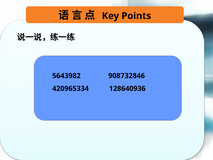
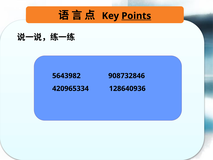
Points underline: none -> present (136, 16)
